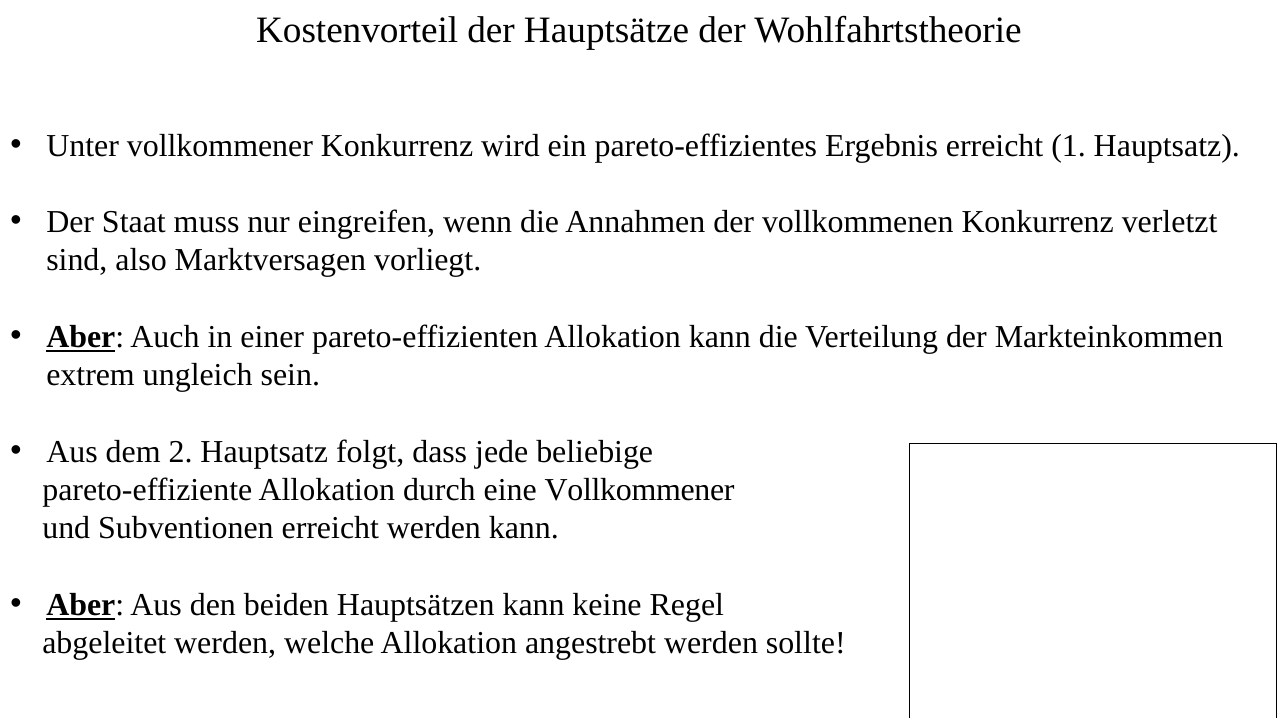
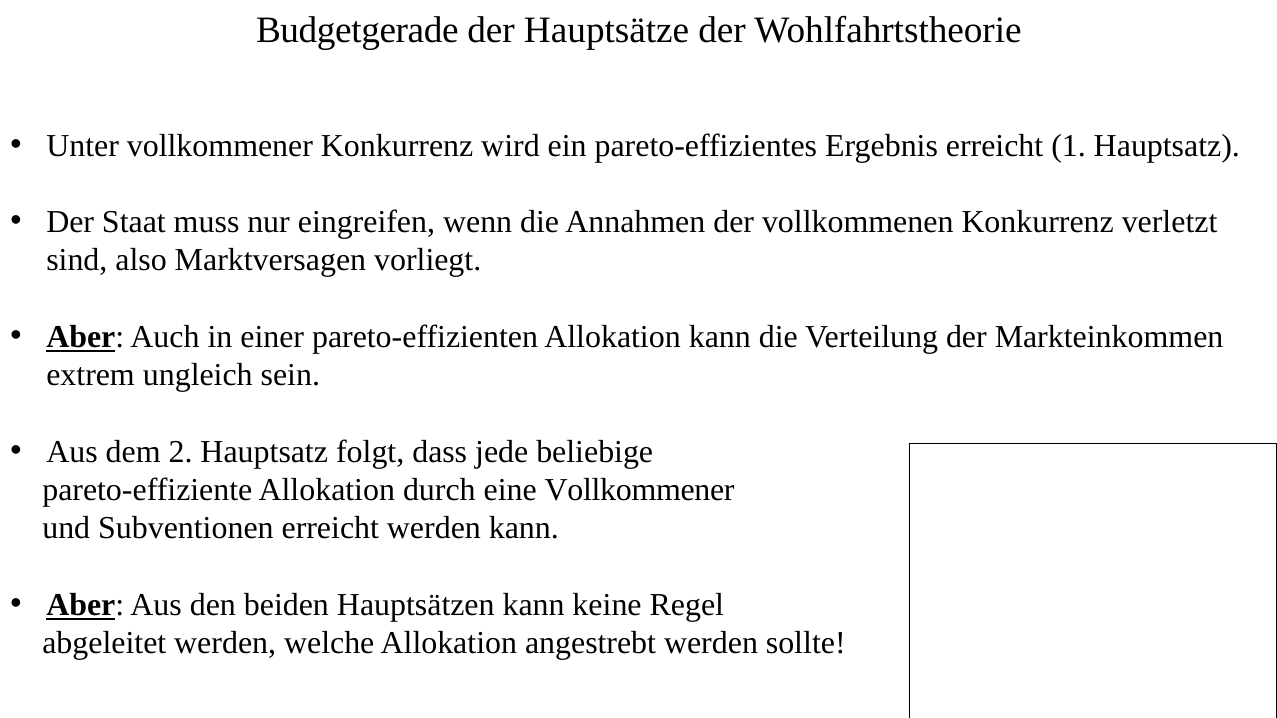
Kostenvorteil: Kostenvorteil -> Budgetgerade (357, 31)
